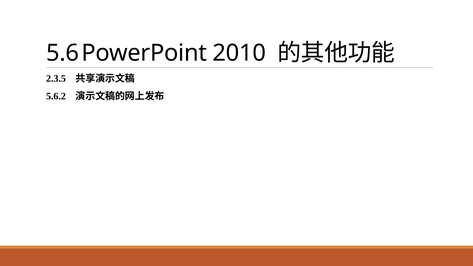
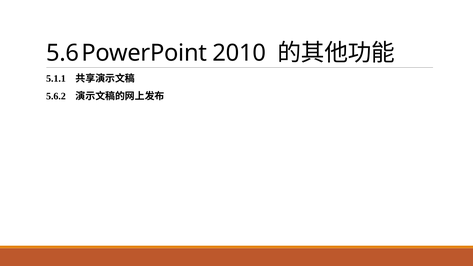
2.3.5: 2.3.5 -> 5.1.1 (56, 79)
